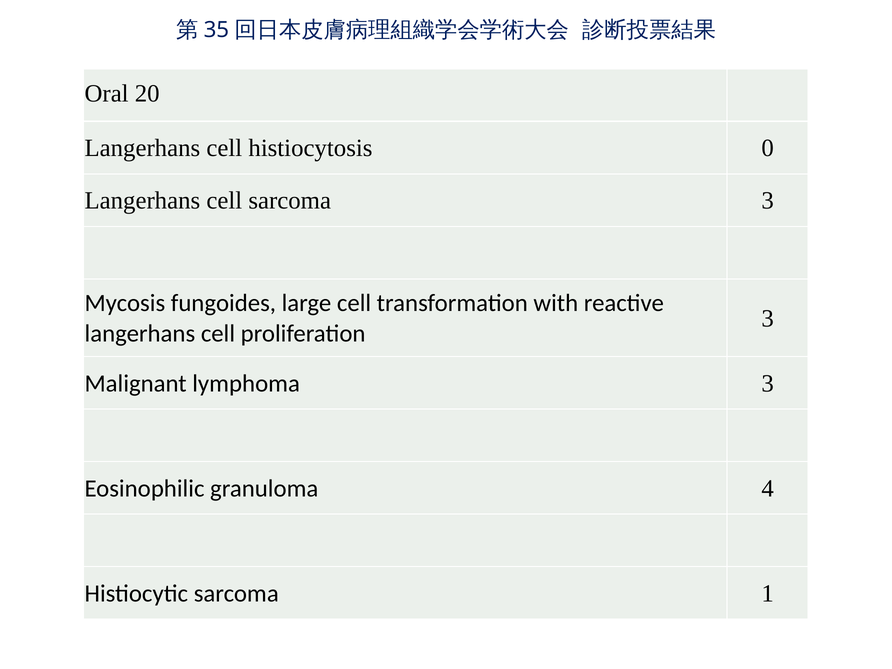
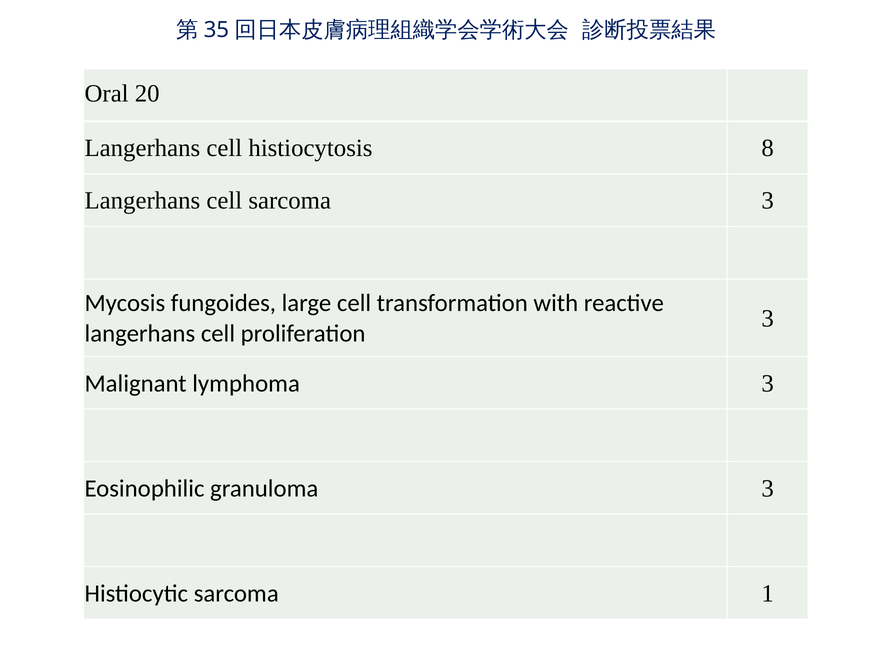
0: 0 -> 8 (768, 148)
granuloma 4: 4 -> 3 (768, 488)
